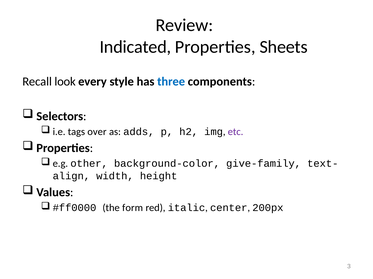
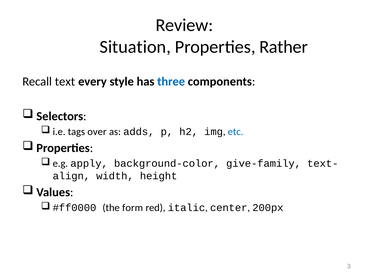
Indicated: Indicated -> Situation (135, 47)
Sheets: Sheets -> Rather (284, 47)
look: look -> text (65, 82)
etc colour: purple -> blue (236, 132)
other: other -> apply (89, 164)
